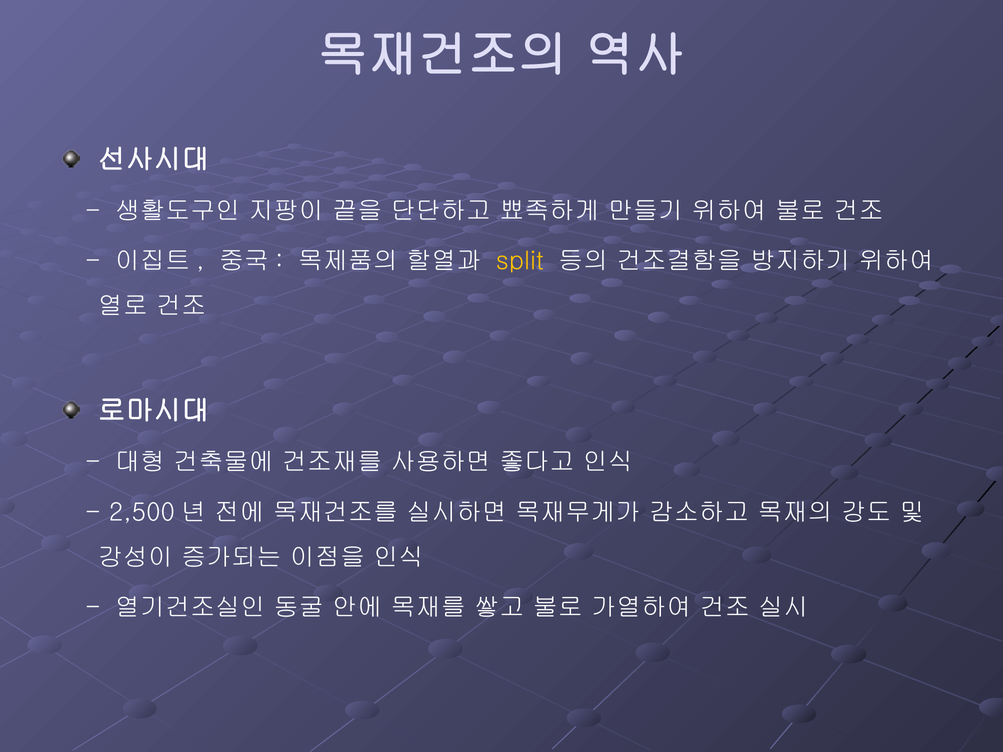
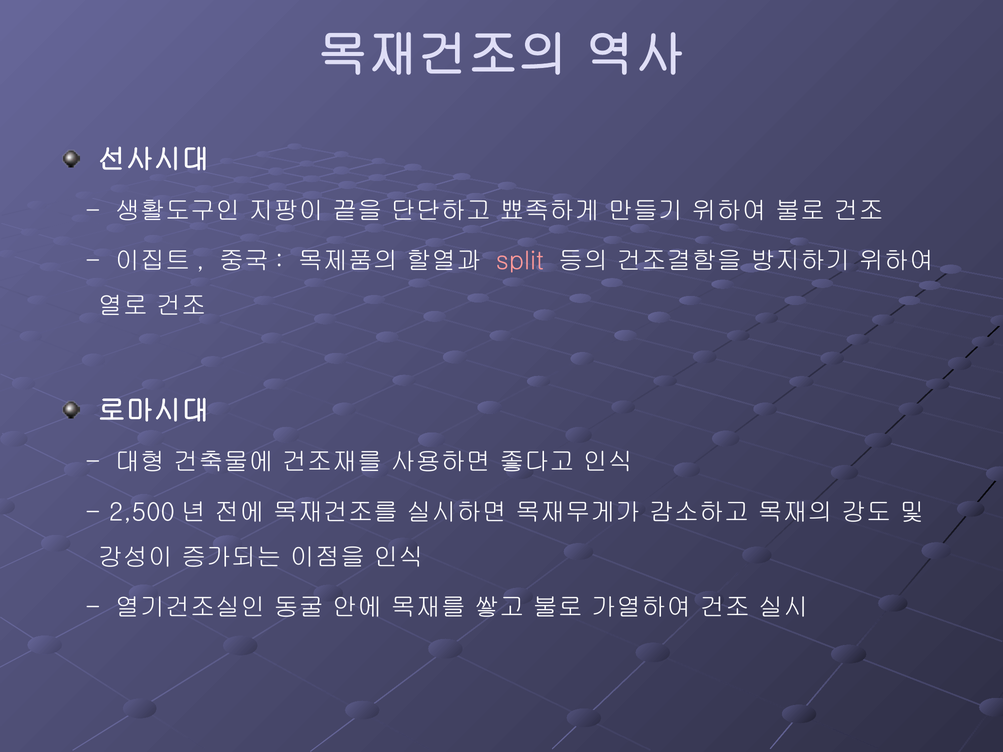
split colour: yellow -> pink (520, 261)
